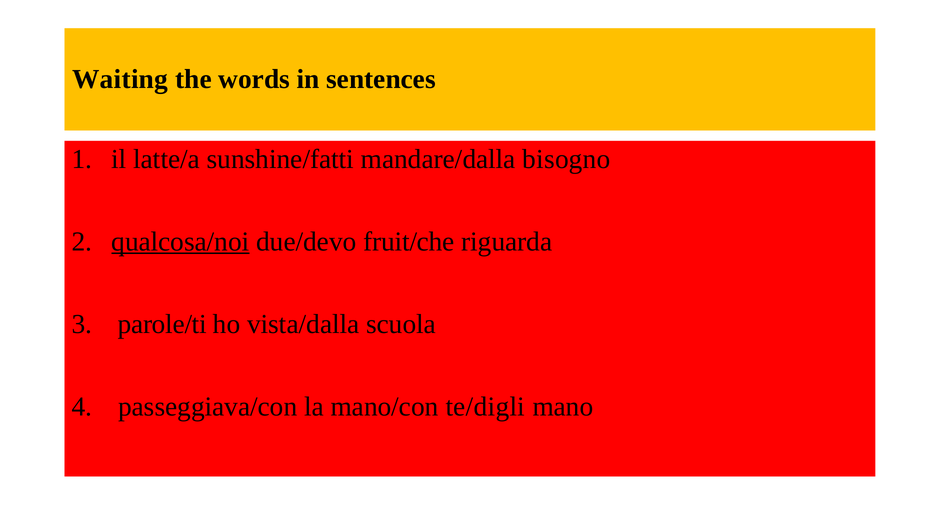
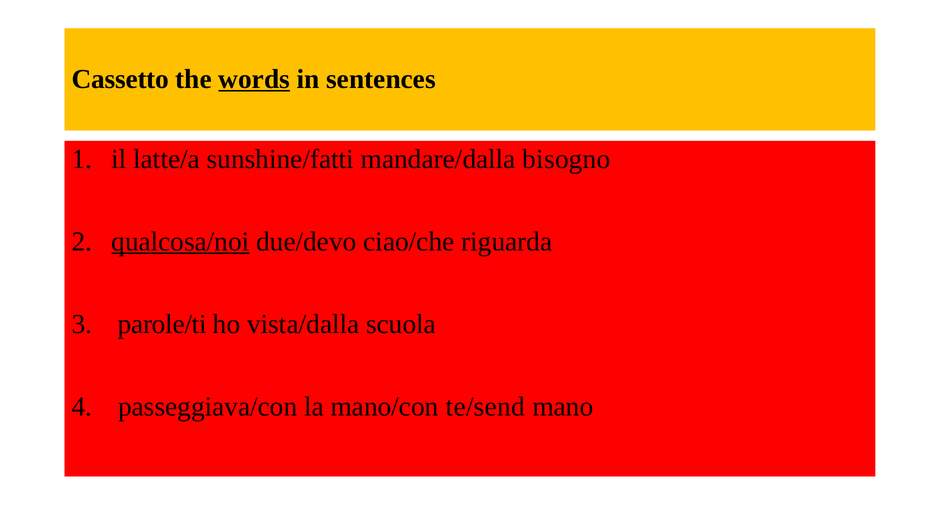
Waiting: Waiting -> Cassetto (120, 79)
words underline: none -> present (254, 79)
fruit/che: fruit/che -> ciao/che (409, 241)
te/digli: te/digli -> te/send (485, 407)
